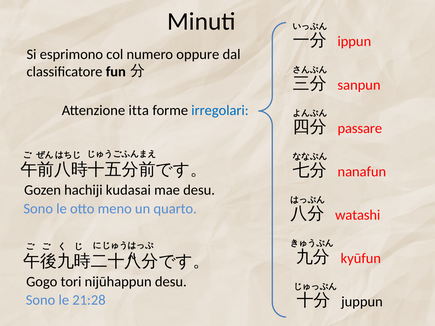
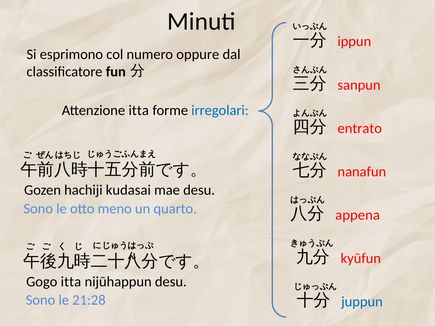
passare: passare -> entrato (360, 128)
watashi: watashi -> appena (358, 215)
Gogo tori: tori -> itta (71, 282)
juppun colour: black -> blue (362, 302)
